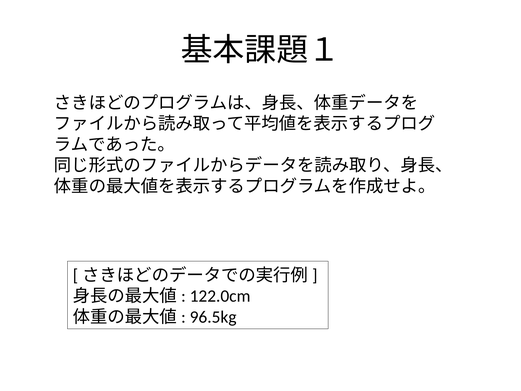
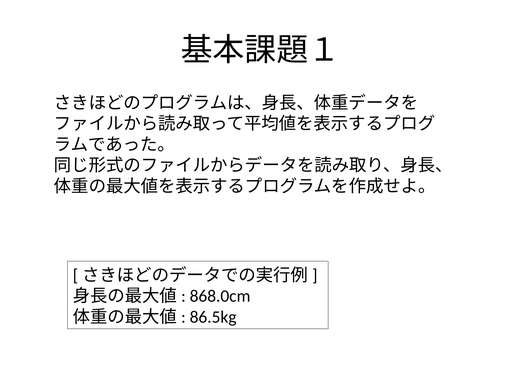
122.0cm: 122.0cm -> 868.0cm (220, 296)
96.5kg: 96.5kg -> 86.5kg (213, 317)
